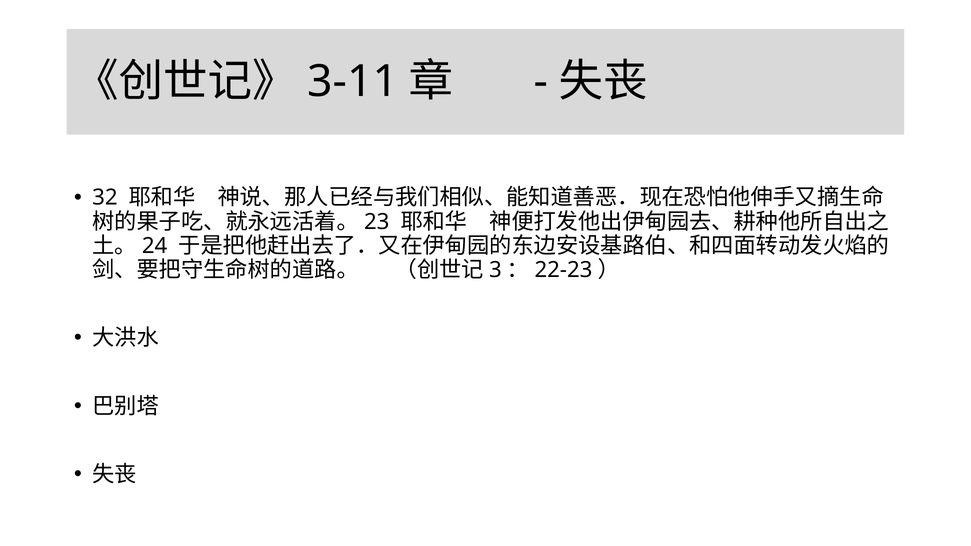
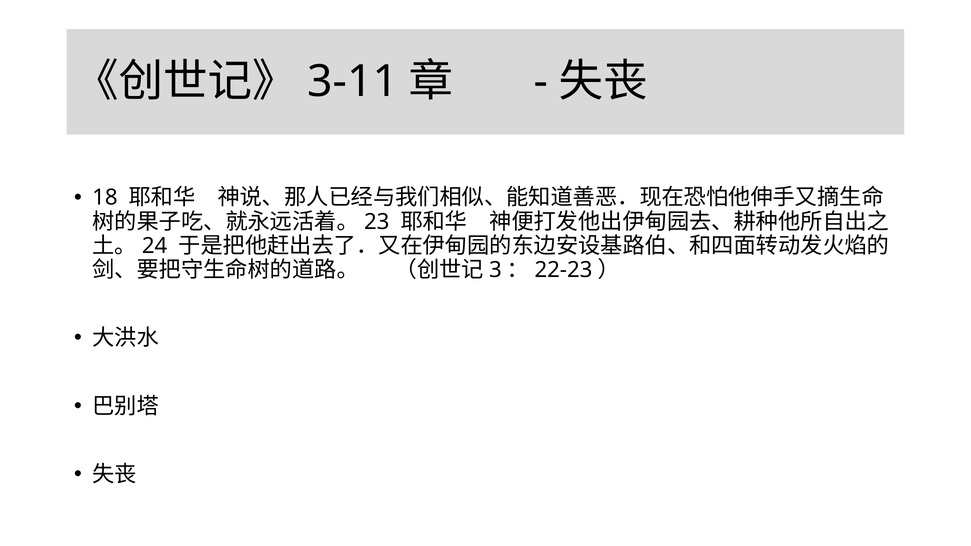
32: 32 -> 18 (105, 198)
